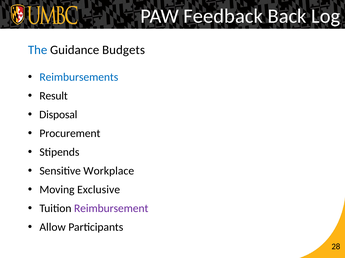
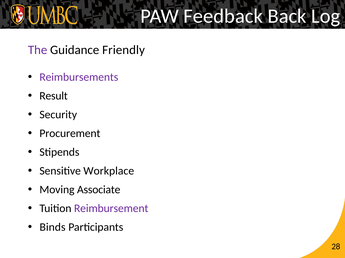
The colour: blue -> purple (38, 50)
Budgets: Budgets -> Friendly (124, 50)
Reimbursements colour: blue -> purple (79, 77)
Disposal: Disposal -> Security (58, 115)
Exclusive: Exclusive -> Associate (99, 190)
Allow: Allow -> Binds (53, 228)
